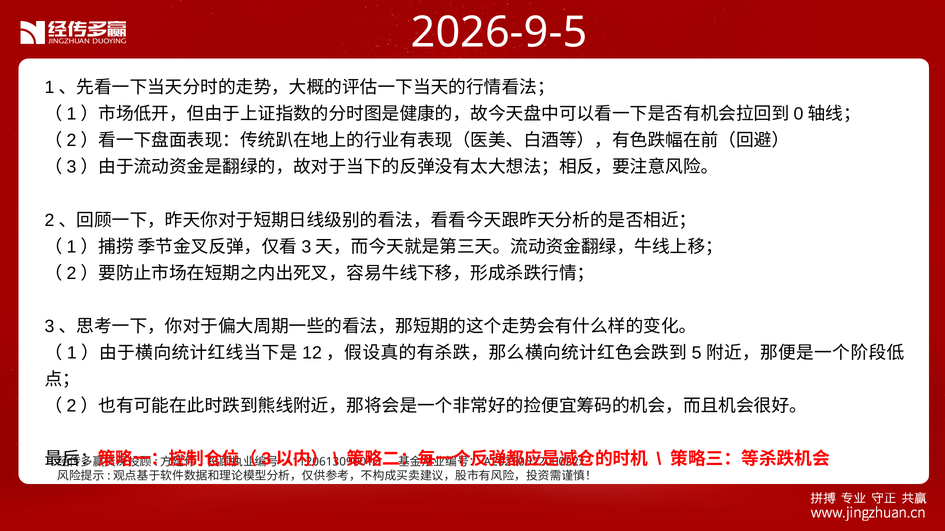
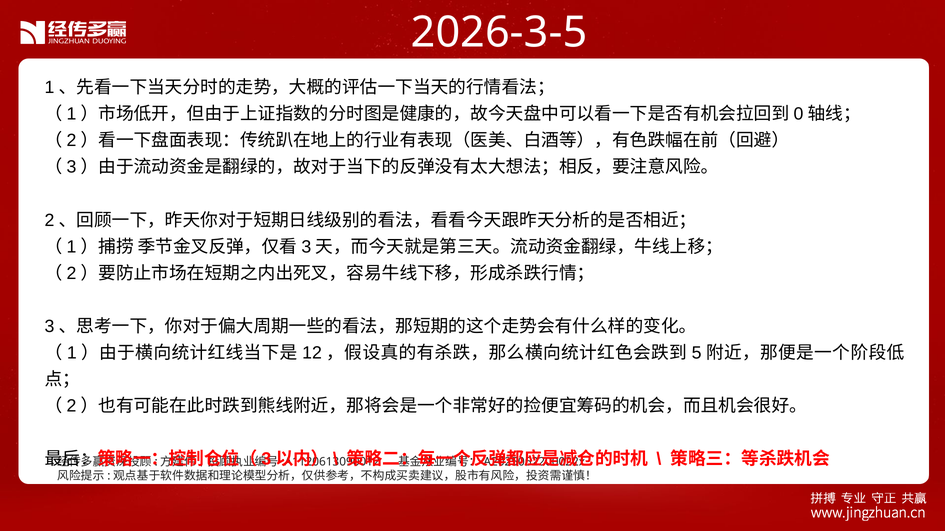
2026-9-5: 2026-9-5 -> 2026-3-5 (499, 32)
